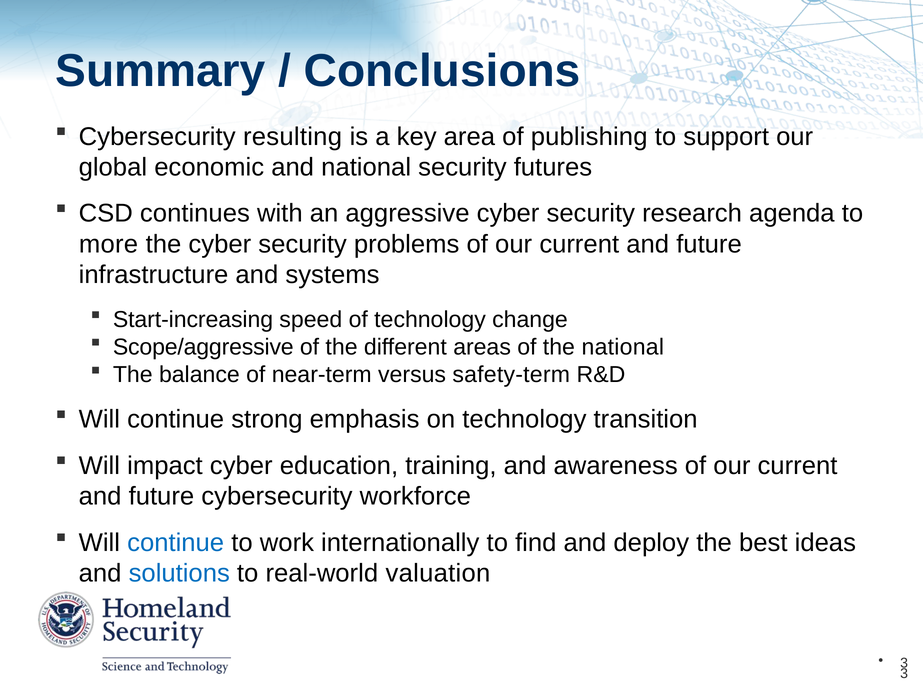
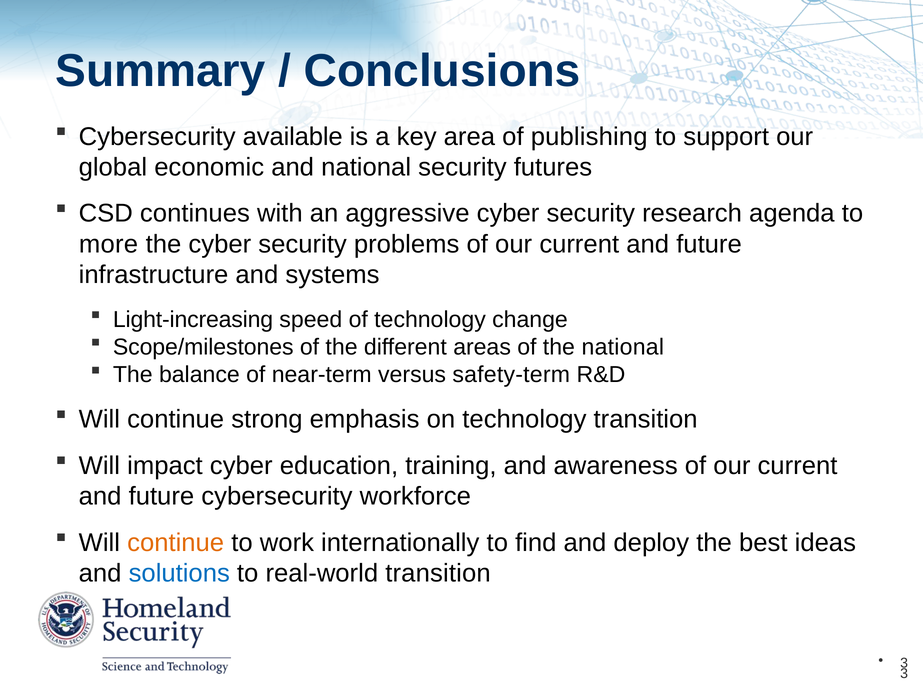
resulting: resulting -> available (293, 137)
Start-increasing: Start-increasing -> Light-increasing (193, 320)
Scope/aggressive: Scope/aggressive -> Scope/milestones (203, 347)
continue colour: blue -> orange (176, 543)
real-world valuation: valuation -> transition (438, 574)
